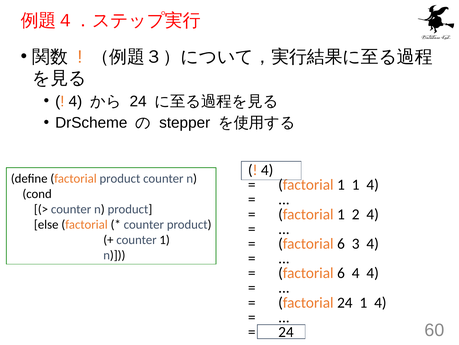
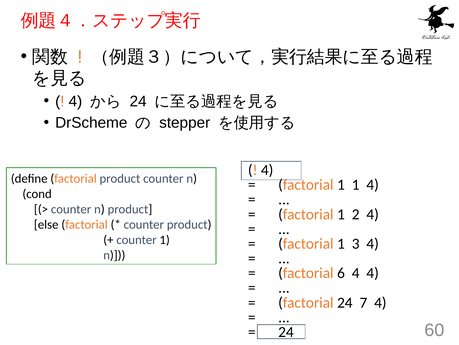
6: 6 -> 1 (341, 243)
24 1: 1 -> 7 (363, 302)
